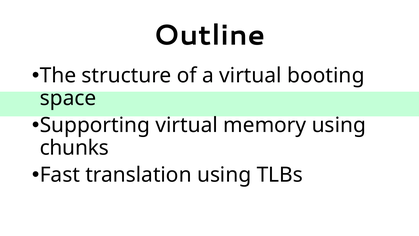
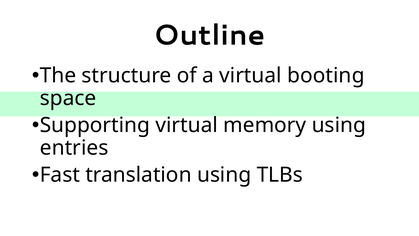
chunks: chunks -> entries (74, 148)
